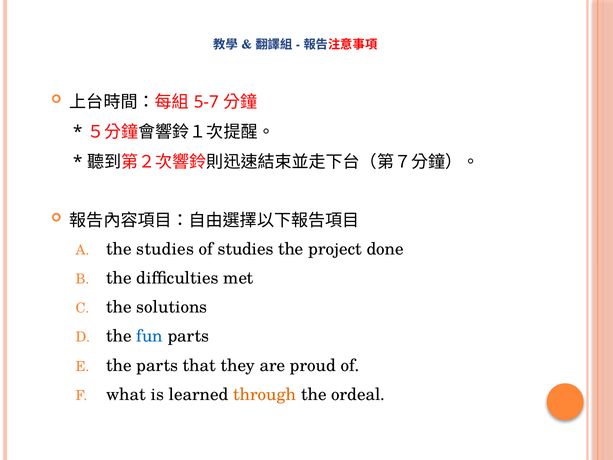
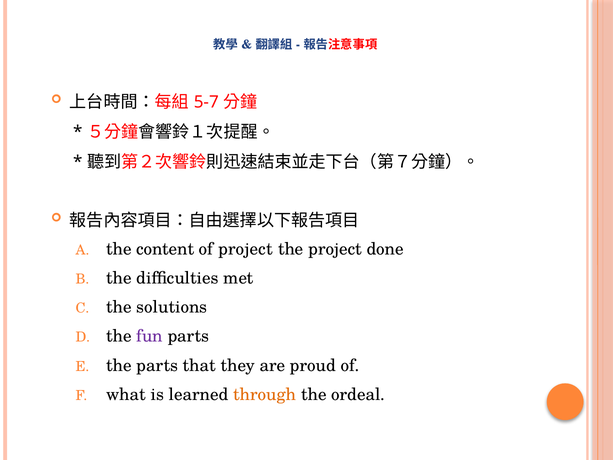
the studies: studies -> content (165, 249)
of studies: studies -> project (245, 249)
fun colour: blue -> purple (150, 336)
